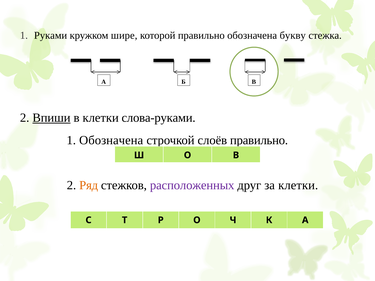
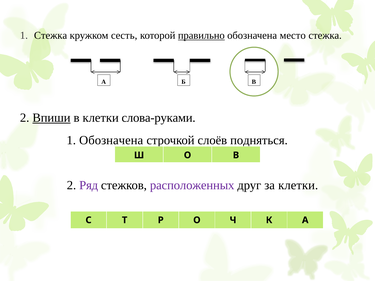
1 Руками: Руками -> Стежка (51, 36)
шире: шире -> сесть (124, 36)
правильно underline: none -> present (201, 36)
букву: букву -> место (293, 36)
слоёв правильно: правильно -> подняться (259, 140)
Ряд colour: orange -> purple (89, 185)
